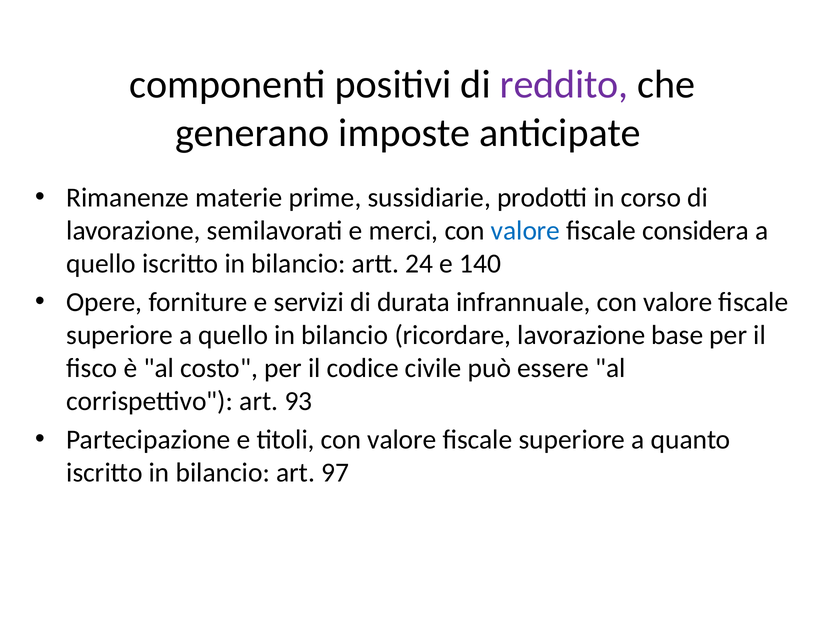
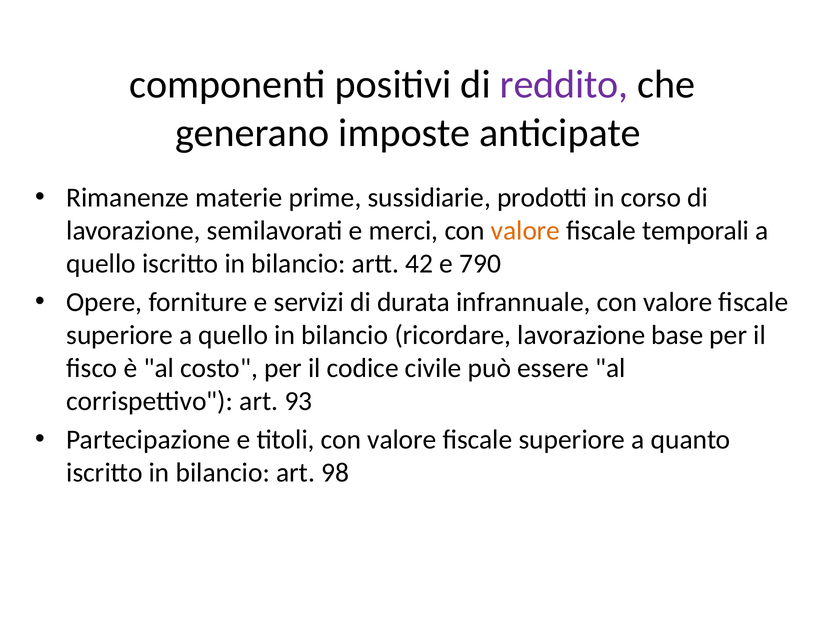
valore colour: blue -> orange (525, 230)
considera: considera -> temporali (696, 230)
24: 24 -> 42 (419, 263)
140: 140 -> 790 (480, 263)
97: 97 -> 98 (335, 472)
